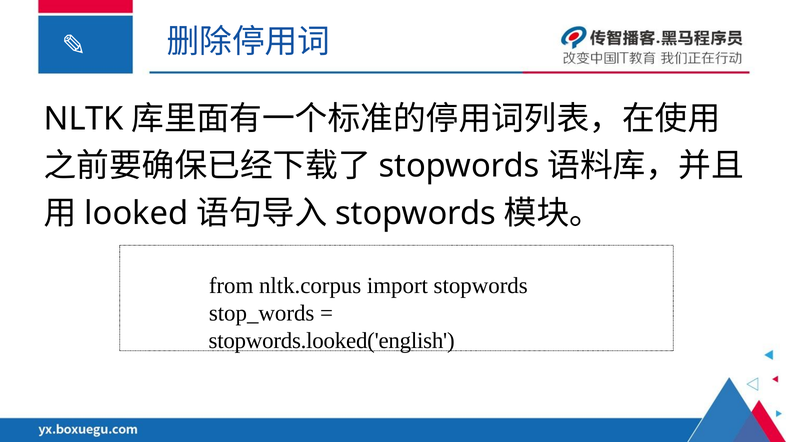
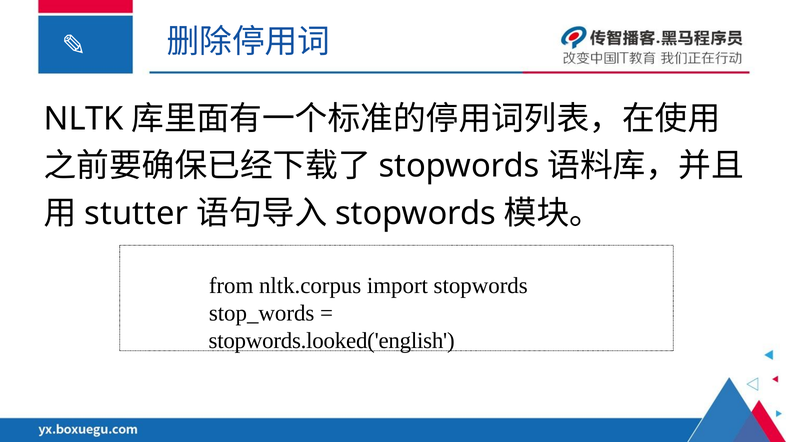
looked: looked -> stutter (136, 213)
